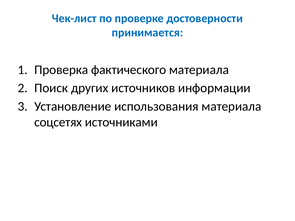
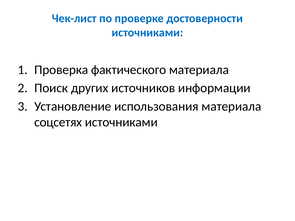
принимается: принимается -> источниками (147, 33)
